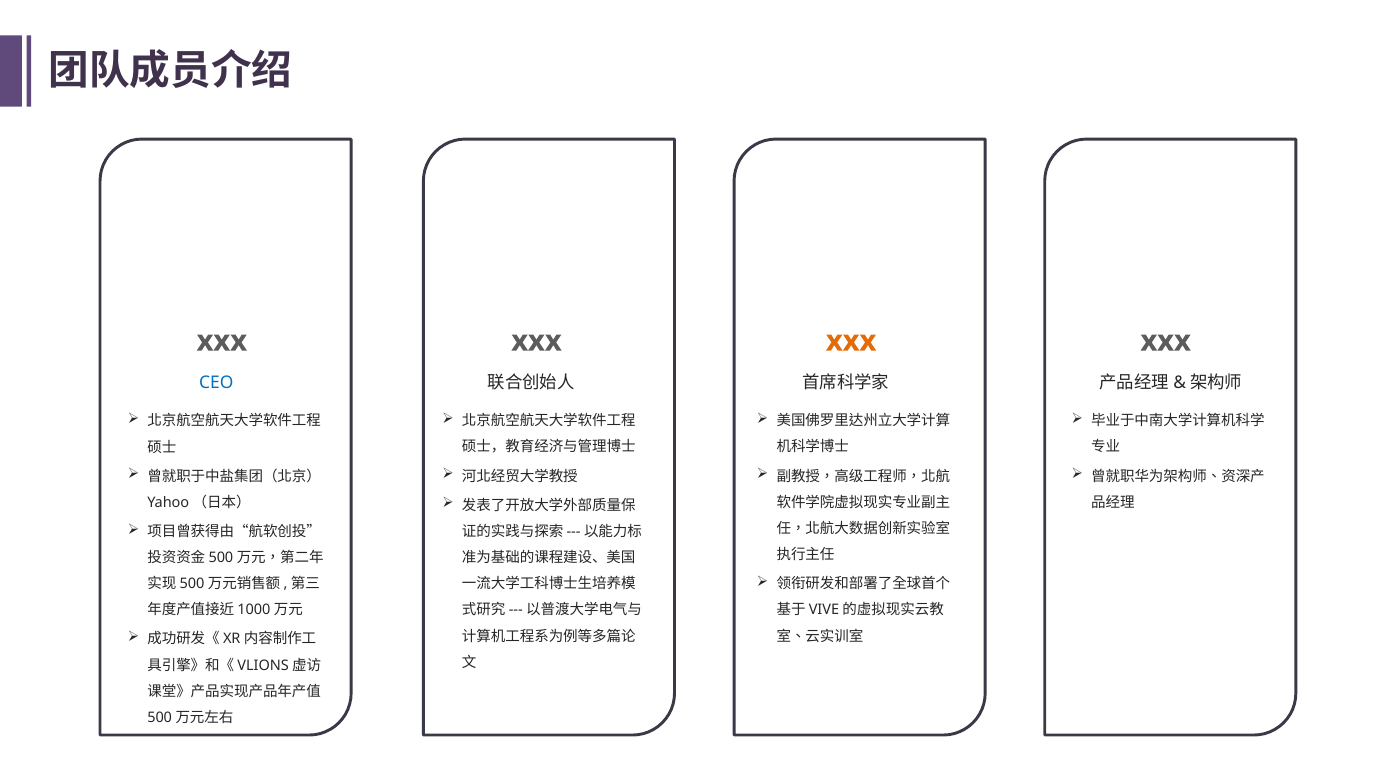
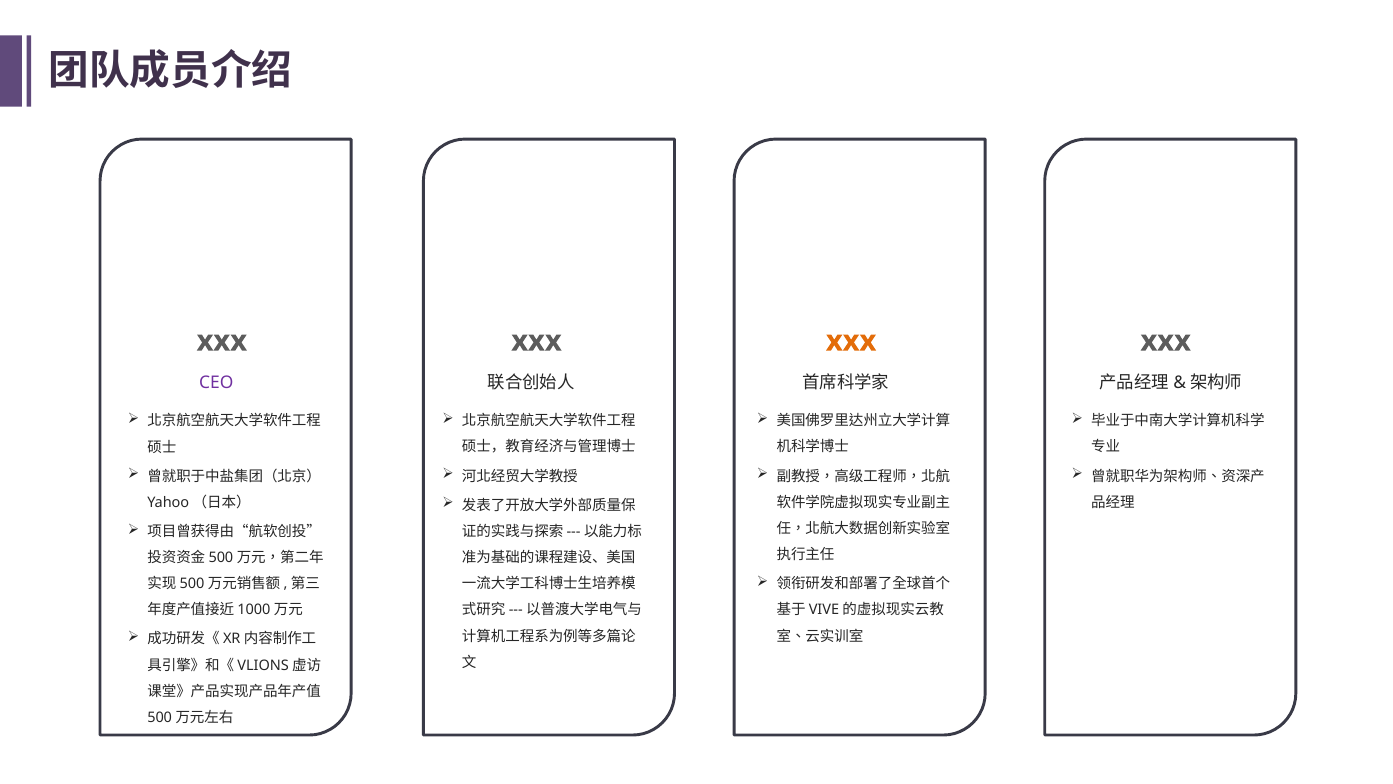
CEO colour: blue -> purple (216, 382)
